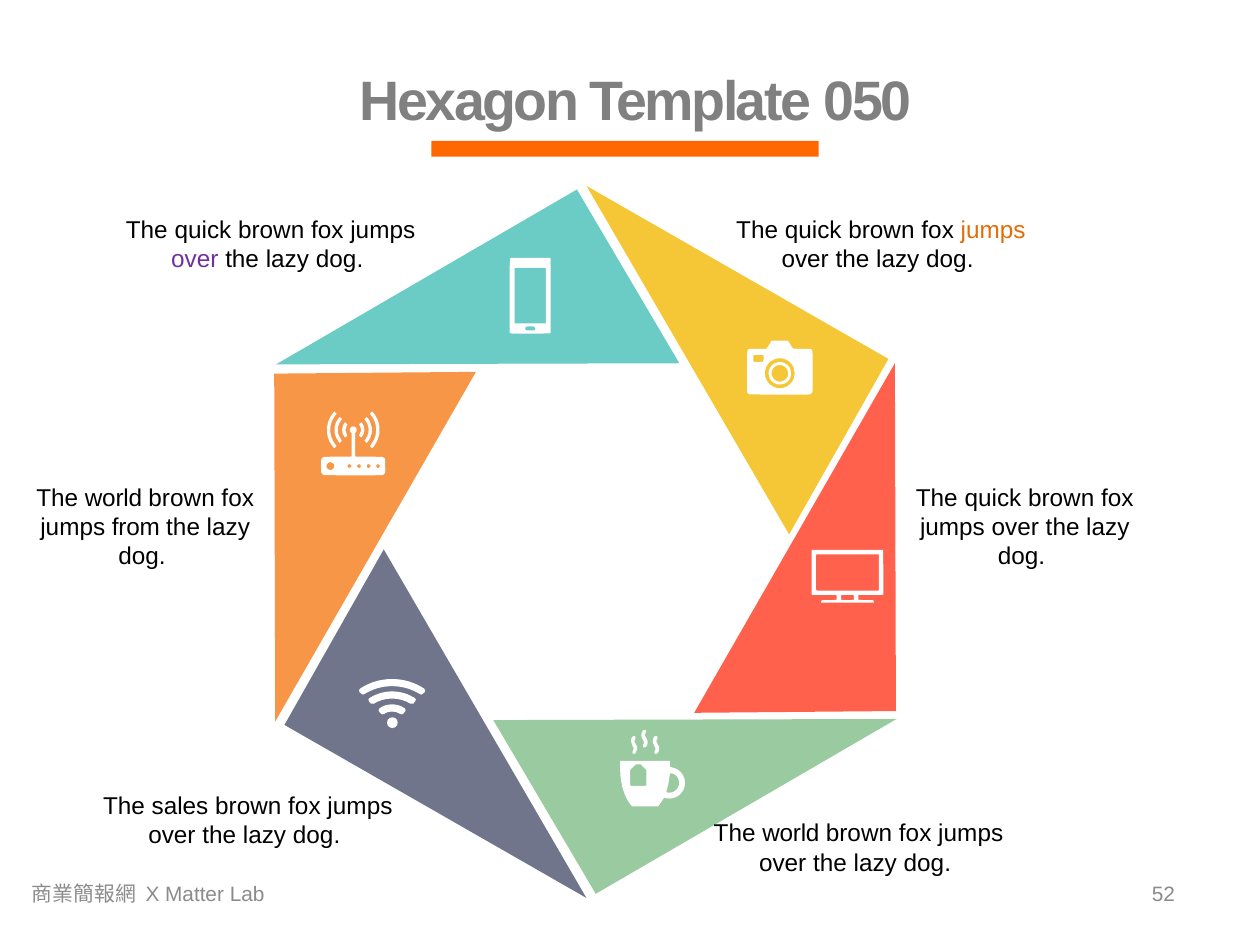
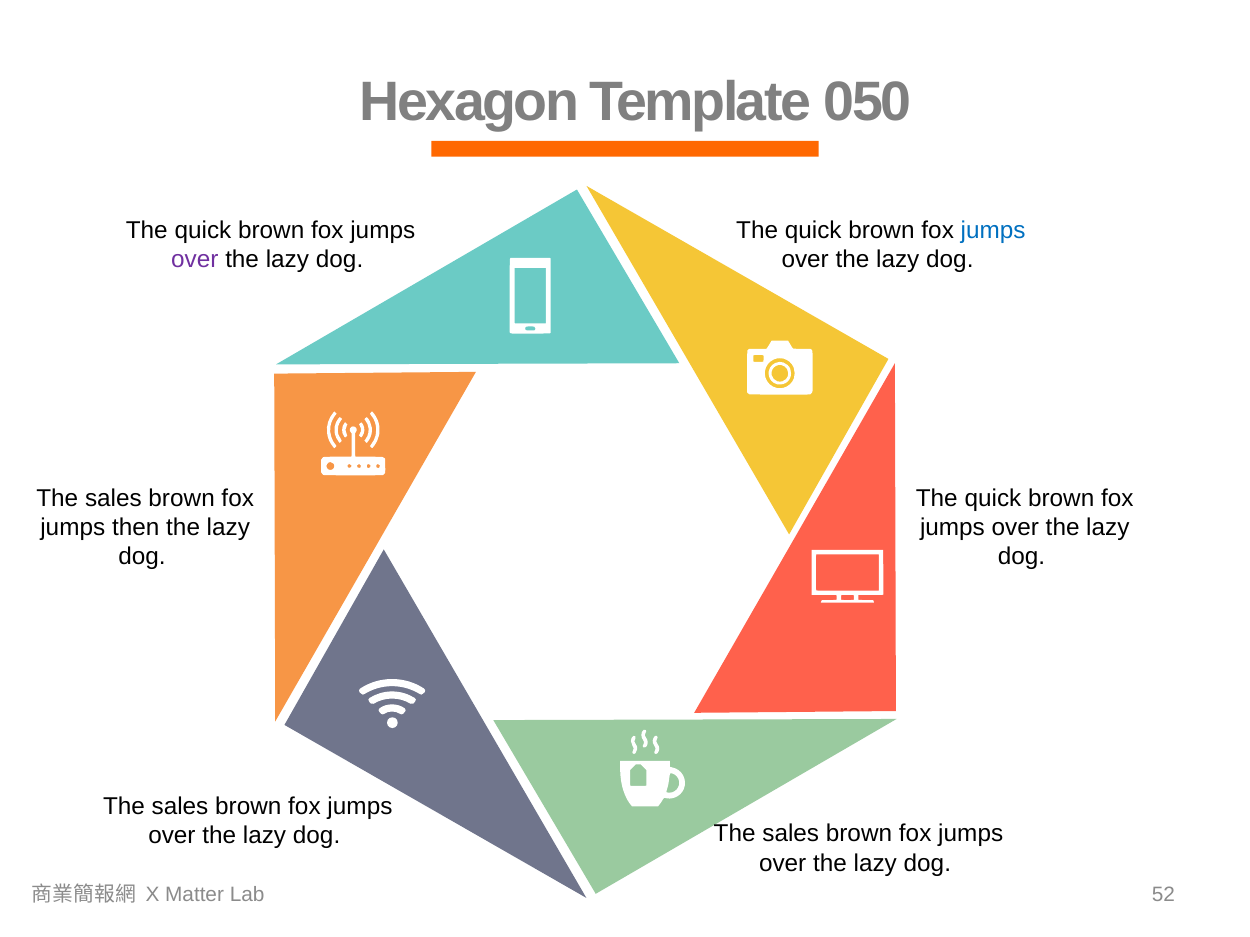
jumps colour: orange -> blue (993, 230)
world: world -> sales (113, 499)
from: from -> then (136, 528)
world: world -> sales (791, 834)
